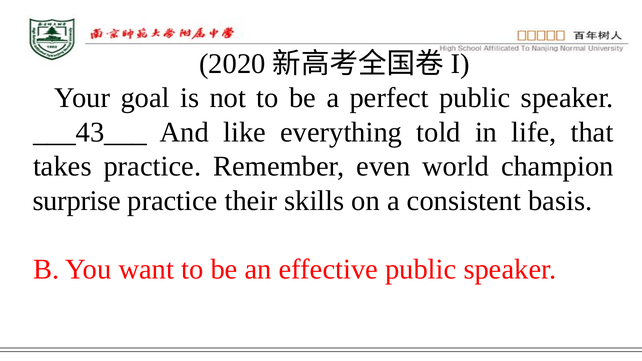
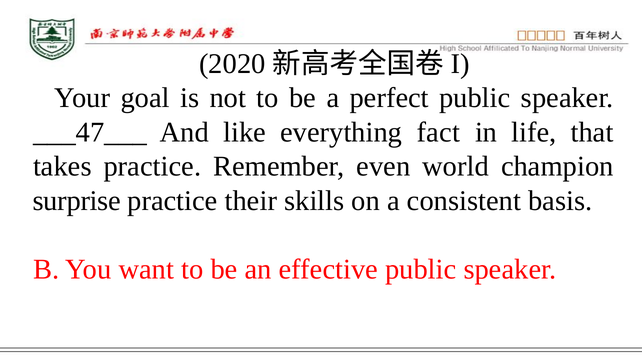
___43___: ___43___ -> ___47___ (90, 132)
told: told -> fact (438, 132)
